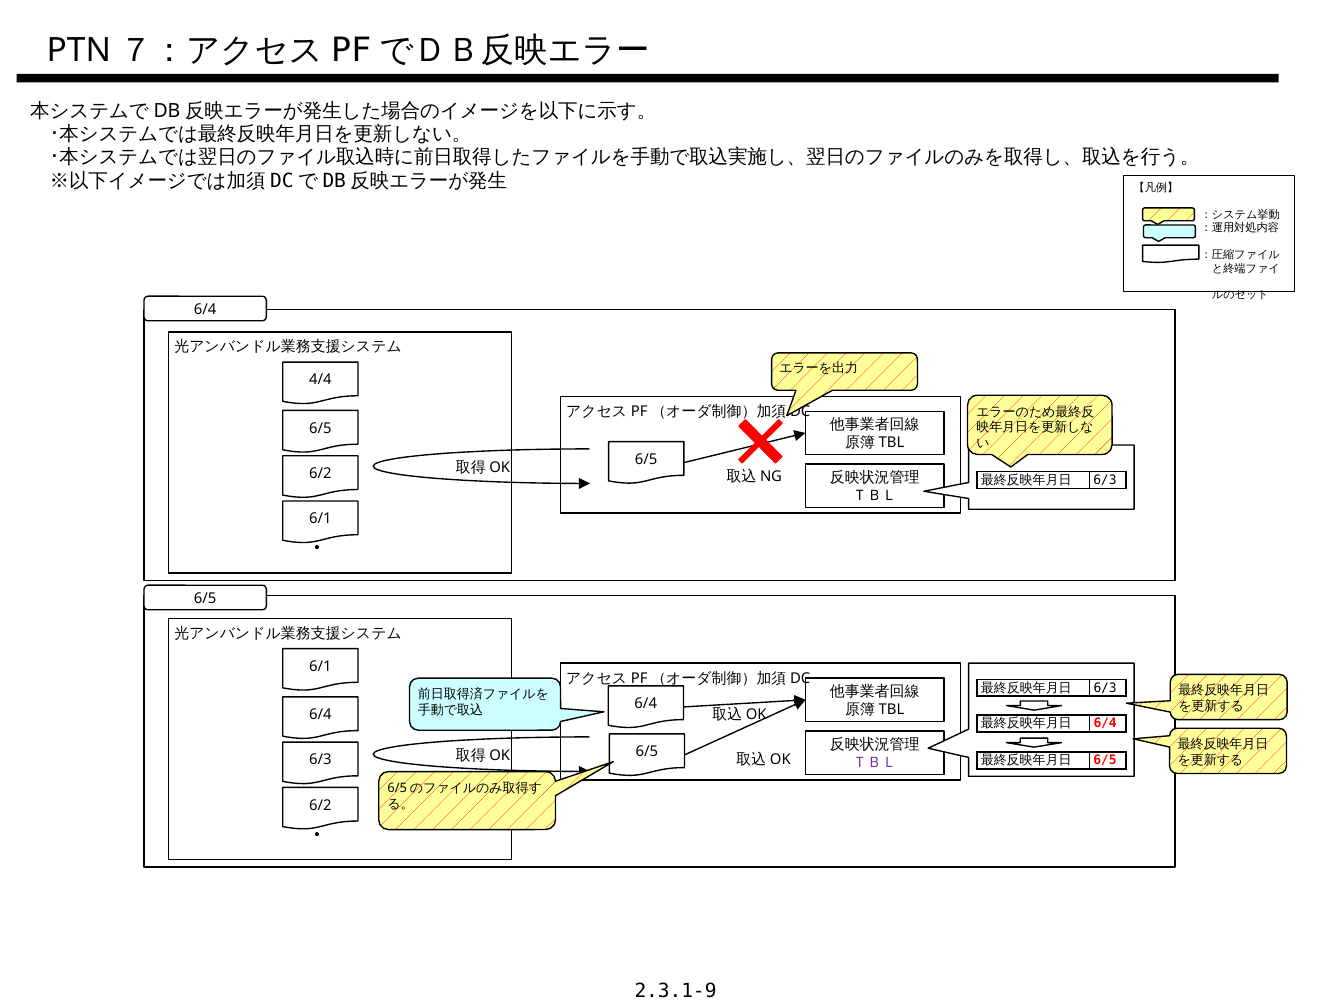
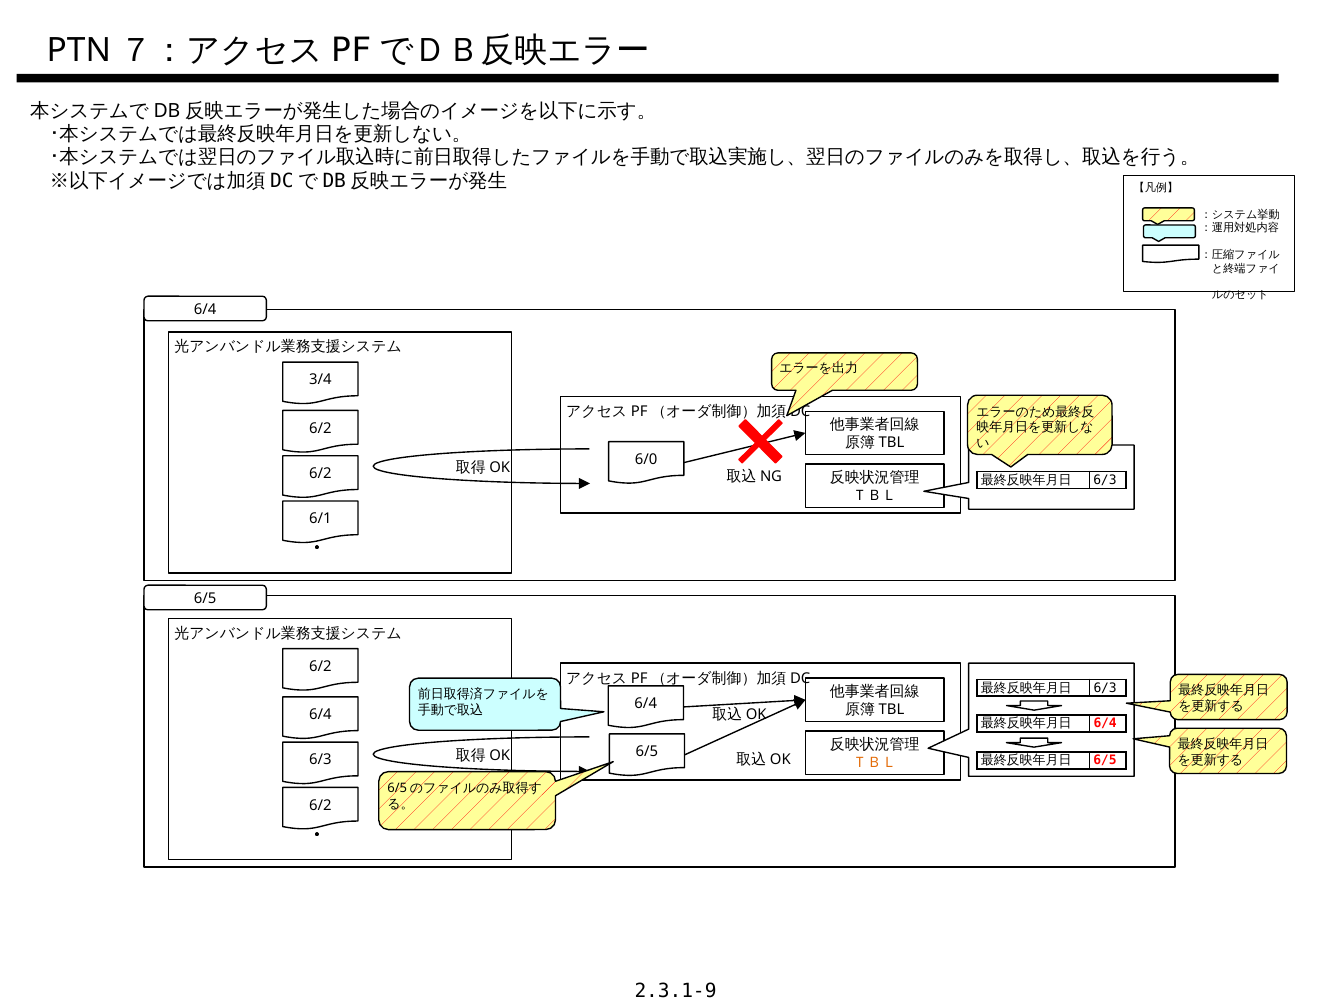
4/4: 4/4 -> 3/4 (320, 380)
6/5: 6/5 -> 6/2 (320, 428)
6/5: 6/5 -> 6/0 (646, 460)
6/1: 6/1 -> 6/2 (320, 666)
ＴＢＬ colour: purple -> orange (875, 763)
